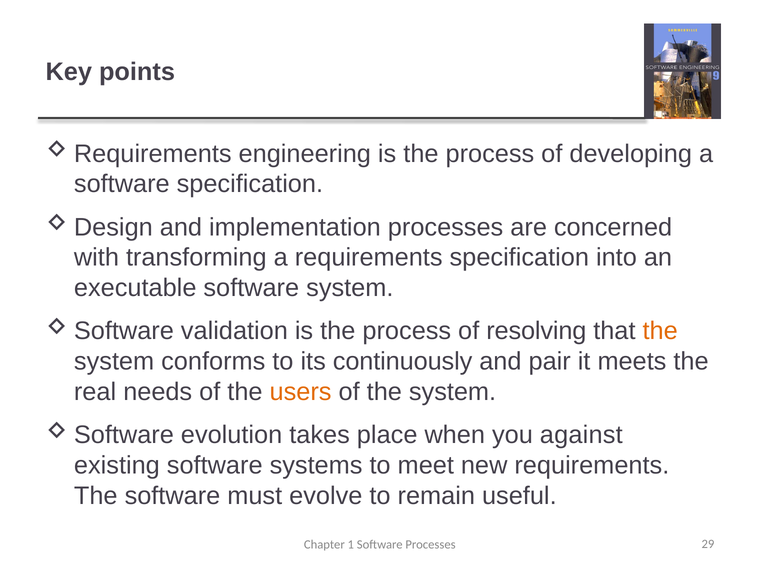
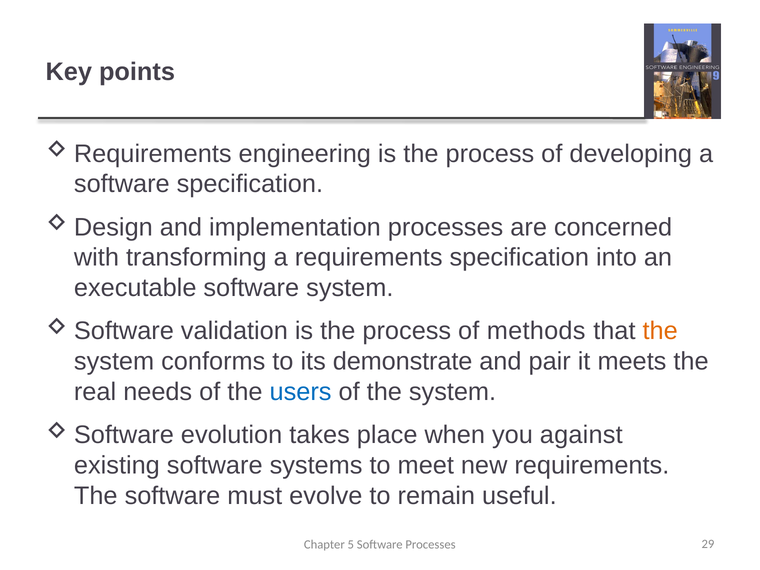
resolving: resolving -> methods (536, 331)
continuously: continuously -> demonstrate (403, 361)
users colour: orange -> blue (301, 392)
1: 1 -> 5 (351, 544)
